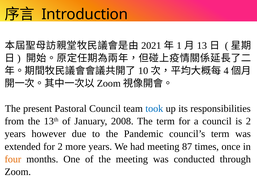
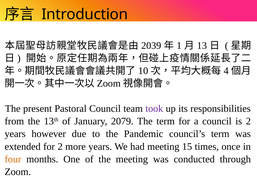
2021: 2021 -> 2039 (151, 46)
took colour: blue -> purple (154, 109)
2008: 2008 -> 2079 (122, 121)
87: 87 -> 15 (187, 146)
